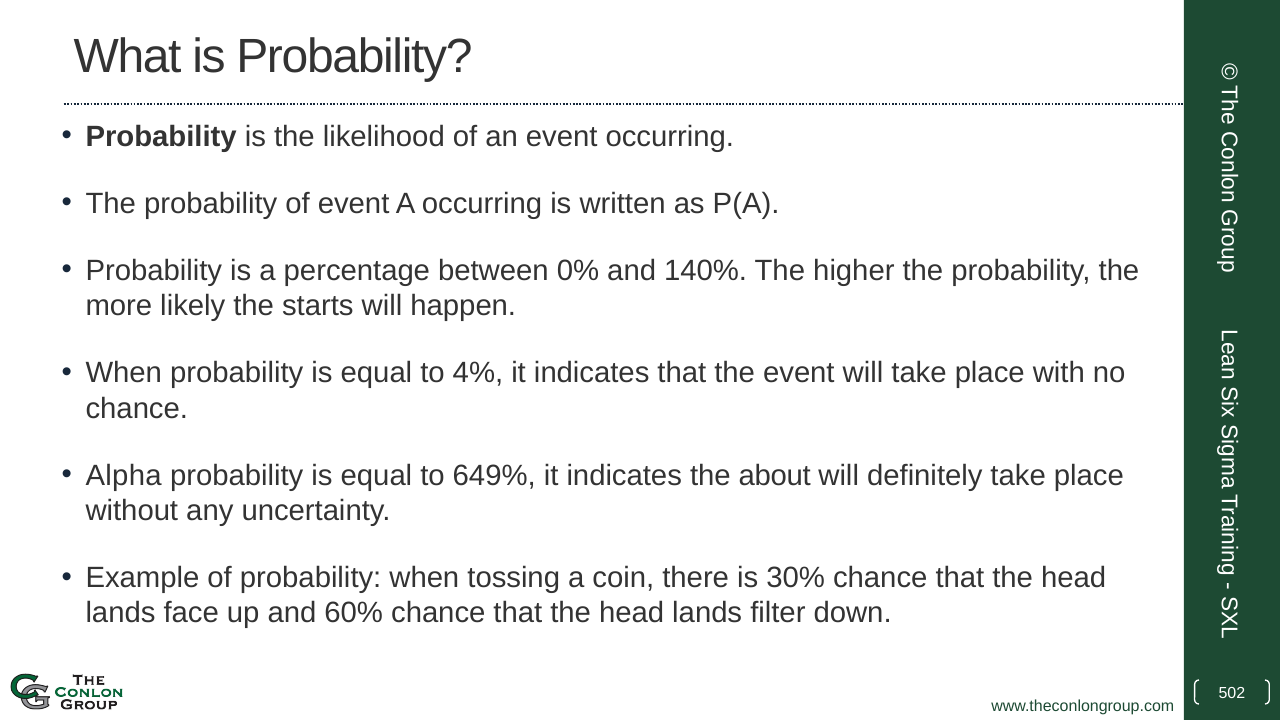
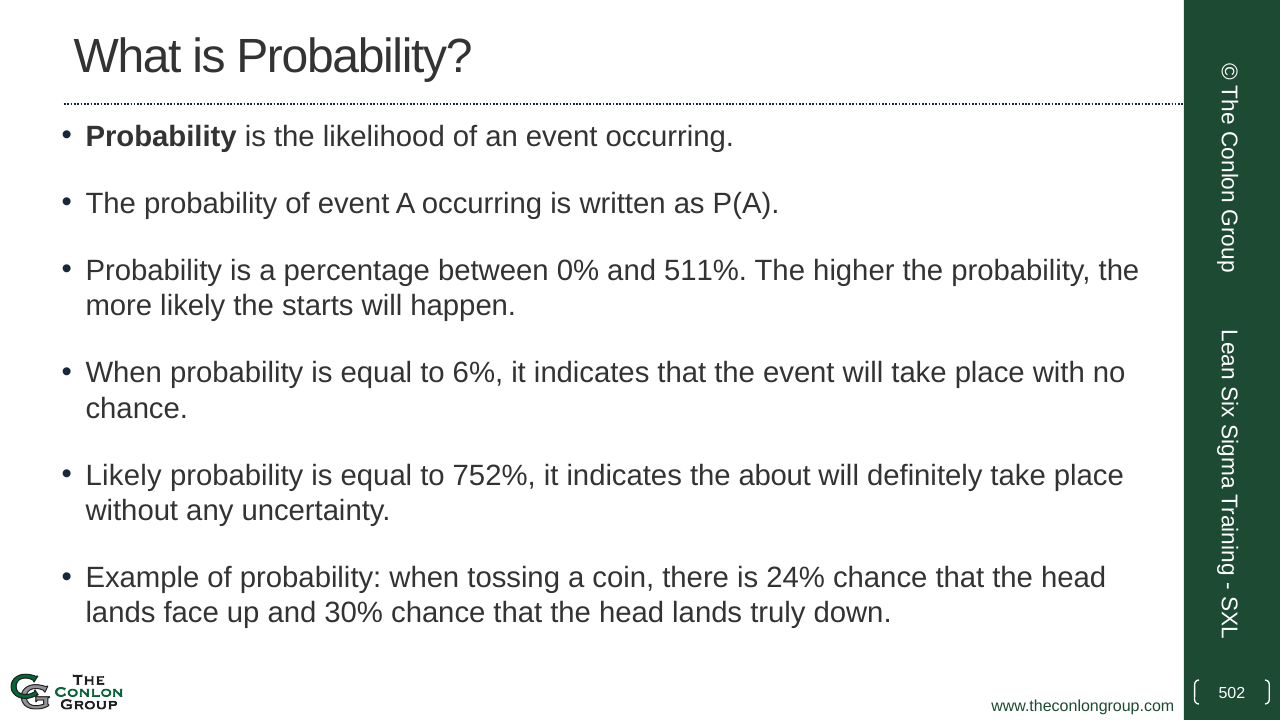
140%: 140% -> 511% (706, 271)
4%: 4% -> 6% (478, 373)
Alpha: Alpha -> Likely (124, 476)
649%: 649% -> 752% (494, 476)
30%: 30% -> 24% (796, 578)
60%: 60% -> 30% (354, 613)
filter: filter -> truly (778, 613)
